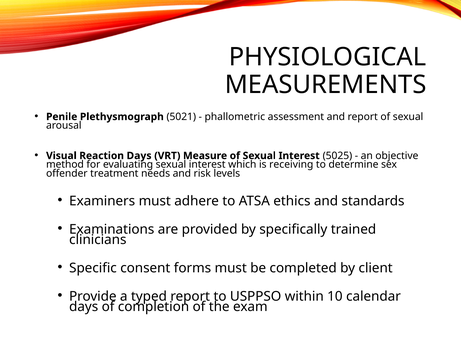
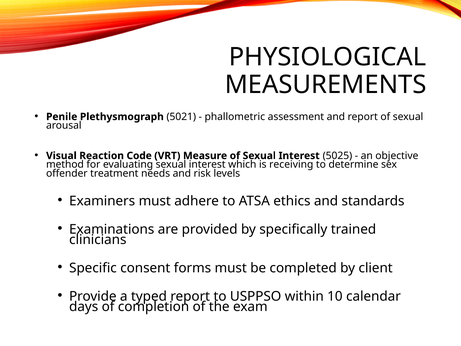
Reaction Days: Days -> Code (139, 156)
